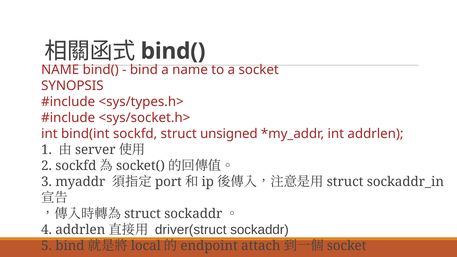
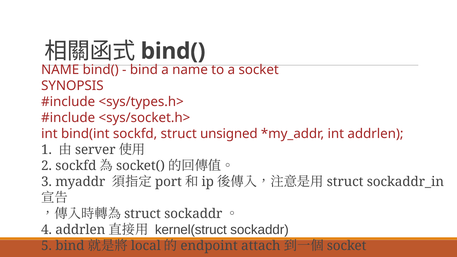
driver(struct: driver(struct -> kernel(struct (191, 230)
